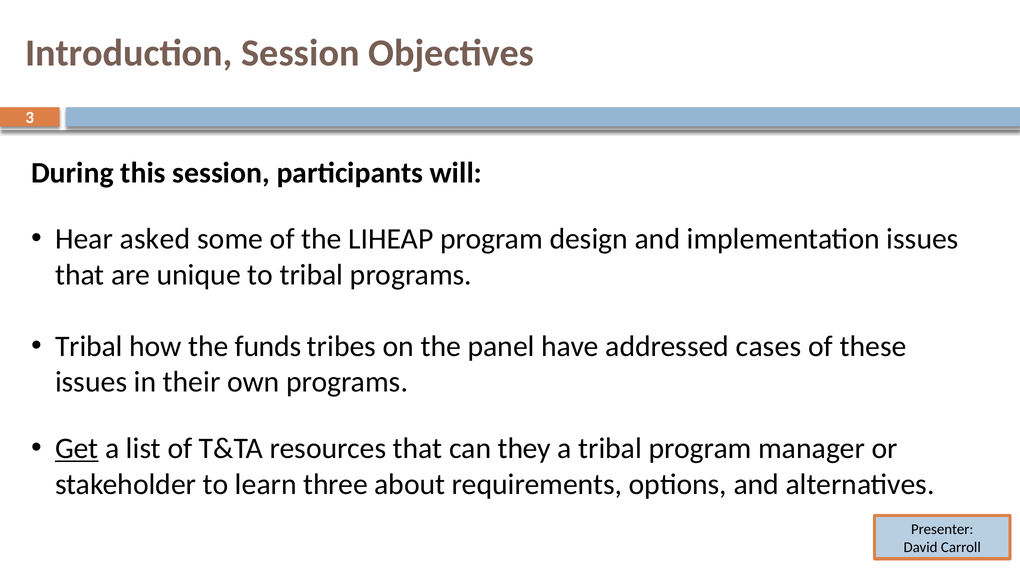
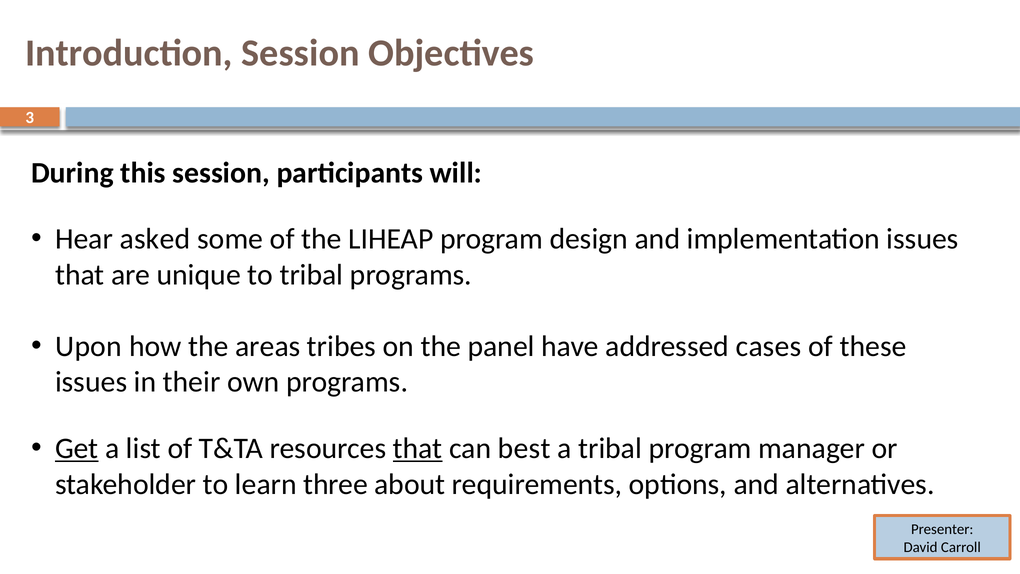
Tribal: Tribal -> Upon (89, 346)
funds: funds -> areas (268, 346)
that underline: none -> present (418, 448)
they: they -> best (524, 448)
